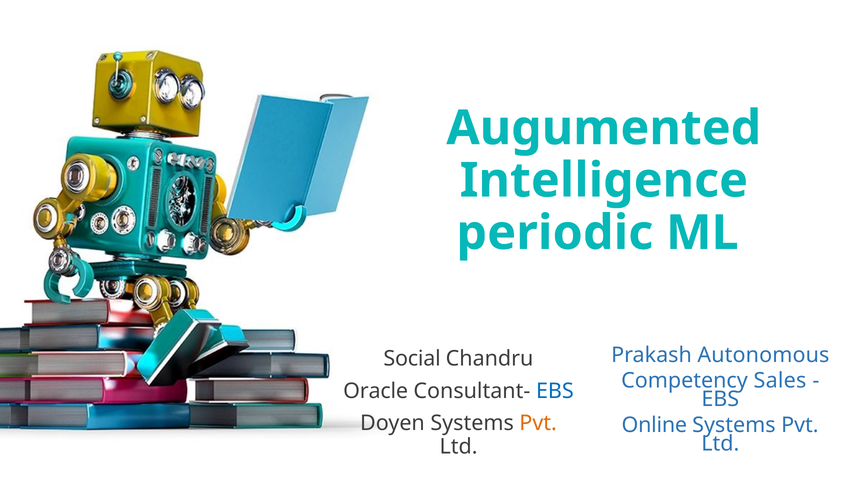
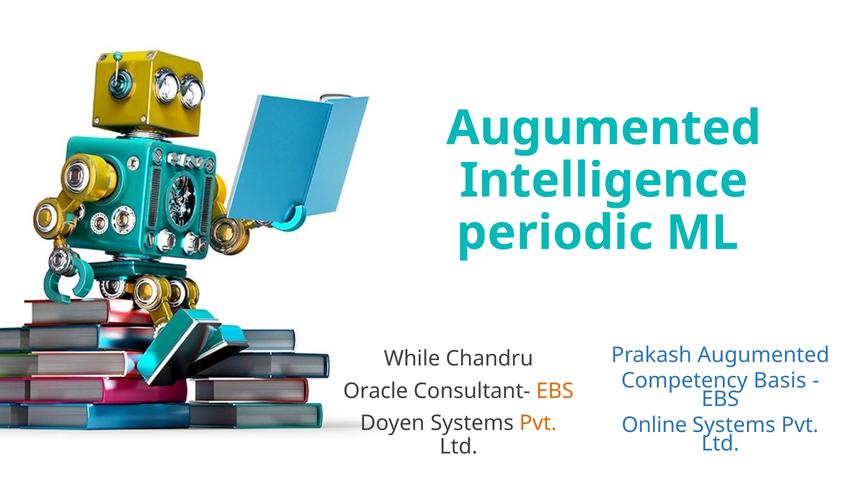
Prakash Autonomous: Autonomous -> Augumented (763, 354)
Social: Social -> While (412, 358)
Sales: Sales -> Basis (780, 380)
EBS colour: blue -> orange (555, 390)
